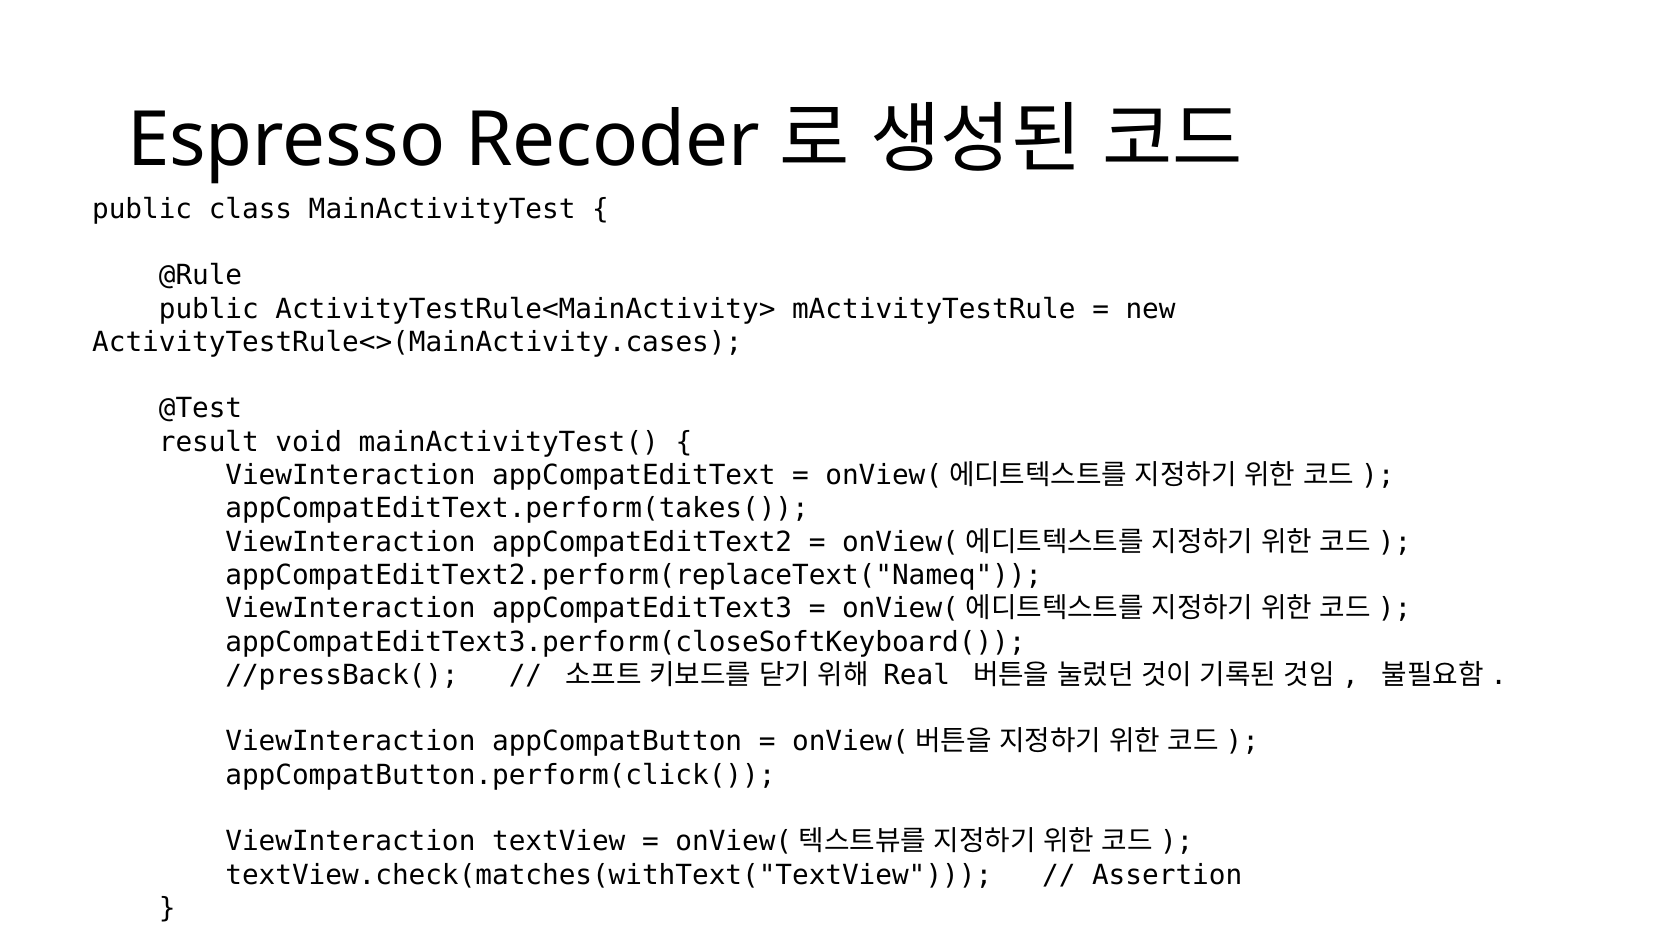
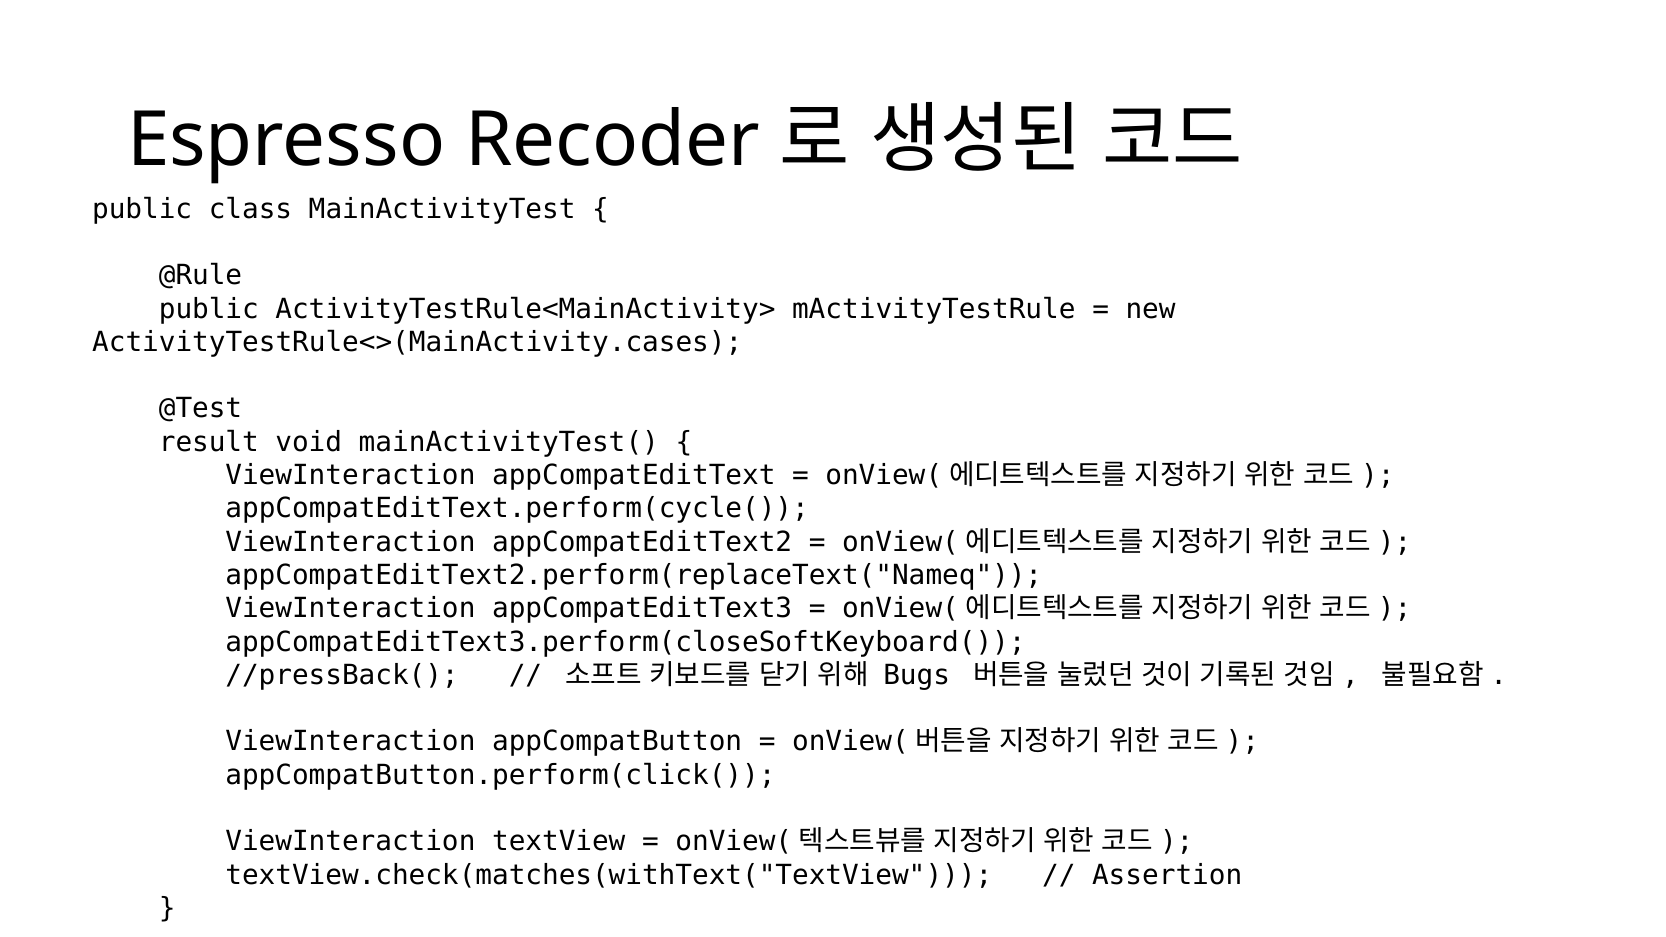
appCompatEditText.perform(takes(: appCompatEditText.perform(takes( -> appCompatEditText.perform(cycle( (517, 509)
Real: Real -> Bugs (917, 675)
